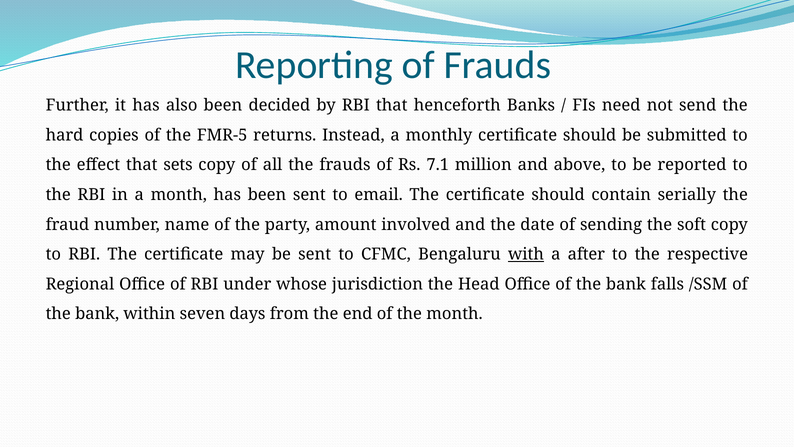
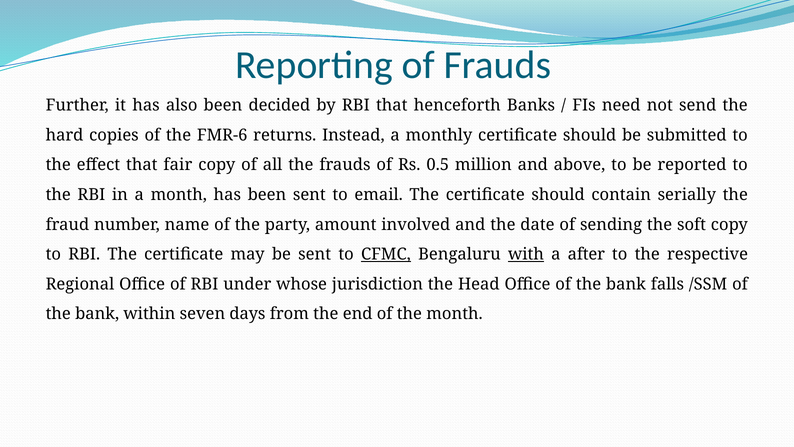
FMR-5: FMR-5 -> FMR-6 (222, 135)
sets: sets -> fair (178, 165)
7.1: 7.1 -> 0.5 (438, 165)
CFMC underline: none -> present (386, 254)
